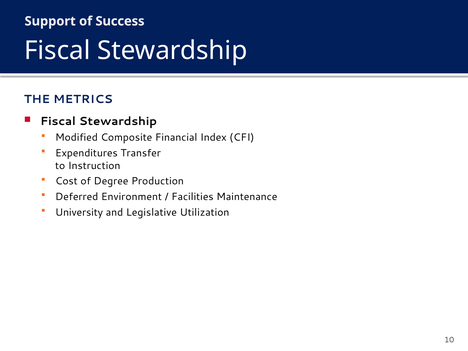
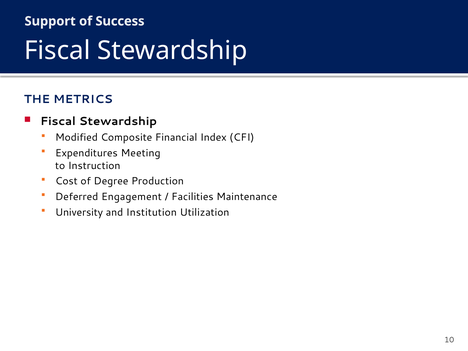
Transfer: Transfer -> Meeting (141, 153)
Environment: Environment -> Engagement (131, 197)
Legislative: Legislative -> Institution (151, 212)
